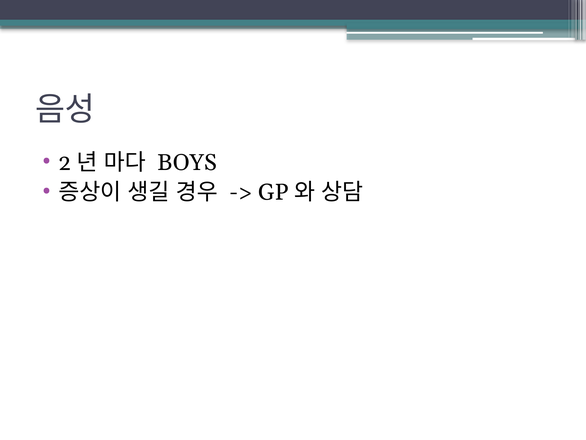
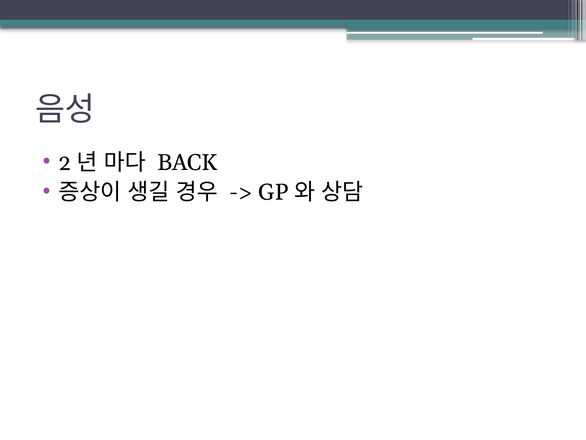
BOYS: BOYS -> BACK (187, 162)
